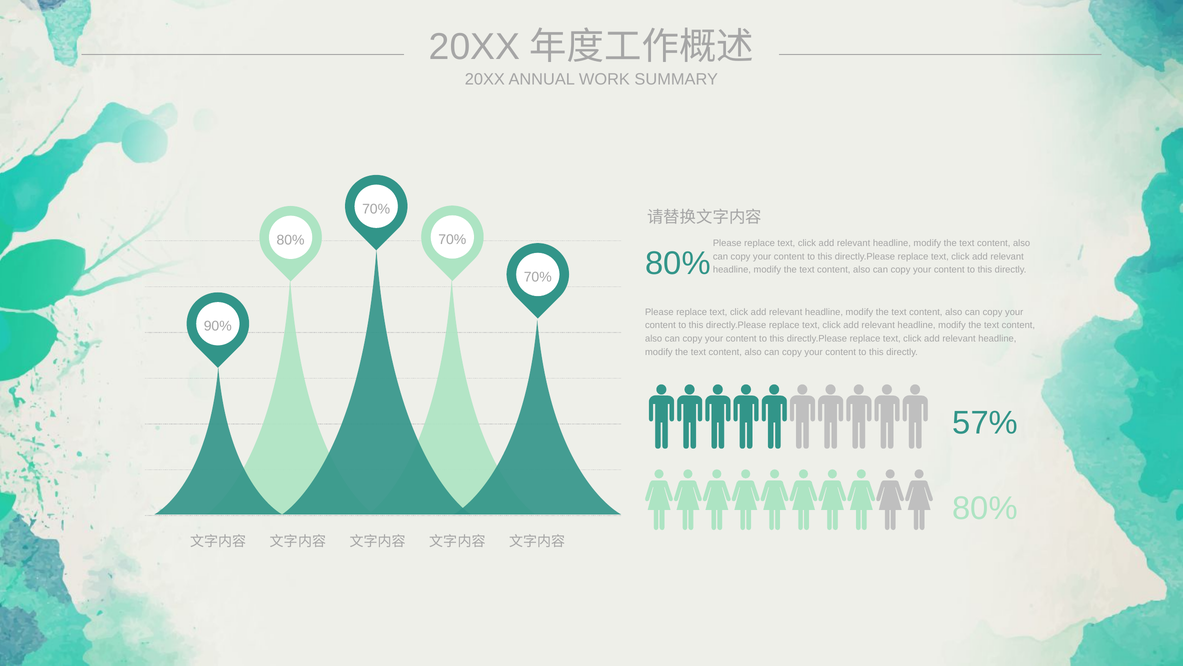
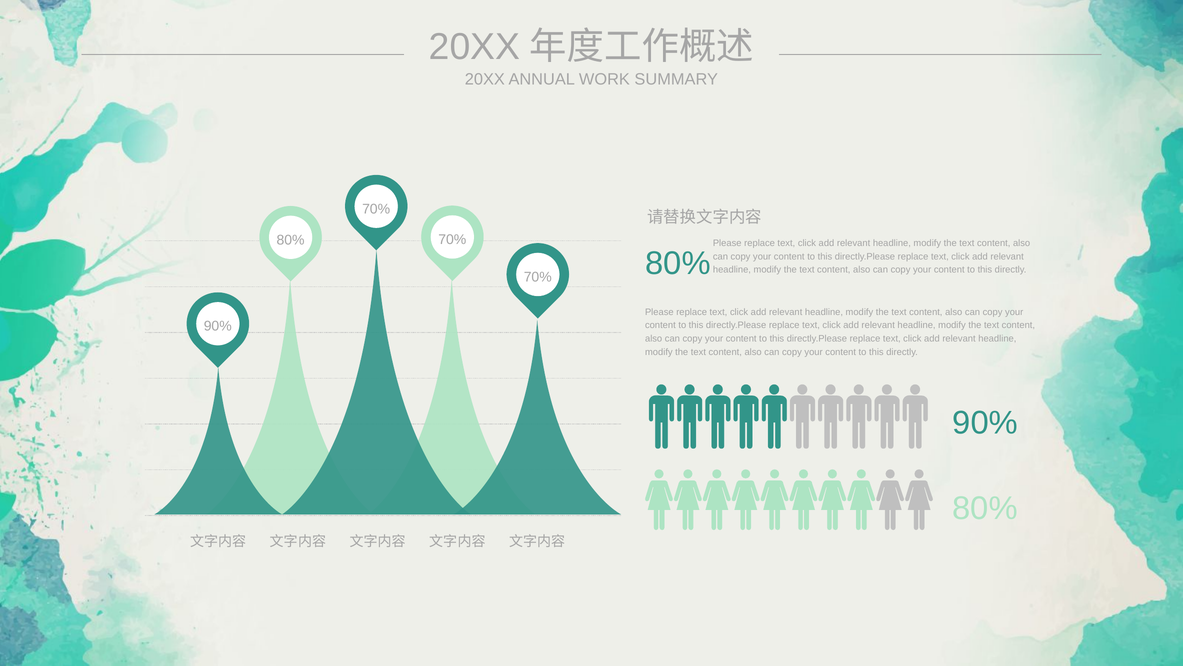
57%: 57% -> 90% (985, 422)
